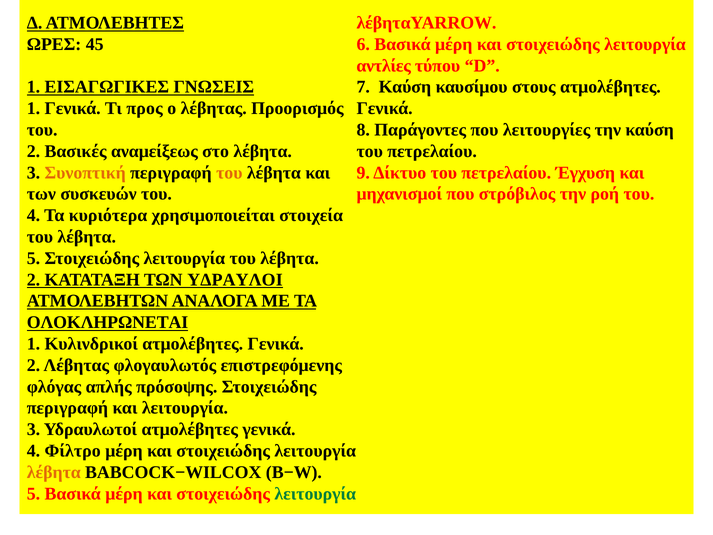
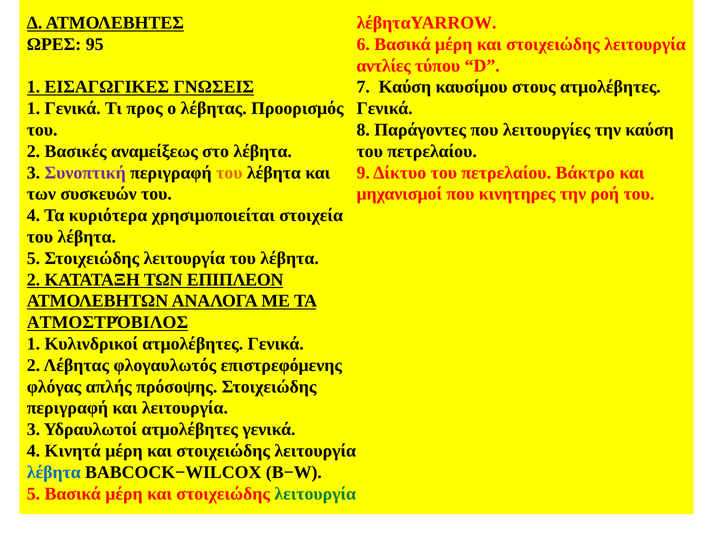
45: 45 -> 95 (95, 44)
Συνοπτική colour: orange -> purple (85, 173)
Έγχυση: Έγχυση -> Βάκτρο (585, 173)
στρόβιλος: στρόβιλος -> κινητηρες (517, 194)
ΥΔΡΑΥΛΟΙ: ΥΔΡΑΥΛΟΙ -> ΕΠΙΠΛΕΟΝ (235, 280)
ΟΛΟΚΛΗΡΩΝΕΤΑΙ: ΟΛΟΚΛΗΡΩΝΕΤΑΙ -> ΑΤΜΟΣΤΡΌΒΙΛΟΣ (107, 322)
Φίλτρο: Φίλτρο -> Κινητά (73, 451)
λέβητα colour: orange -> blue (54, 472)
